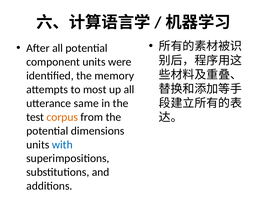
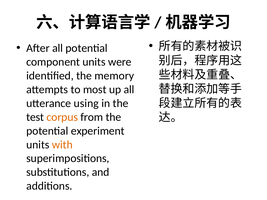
same: same -> using (86, 103)
dimensions: dimensions -> experiment (98, 131)
with colour: blue -> orange (62, 145)
